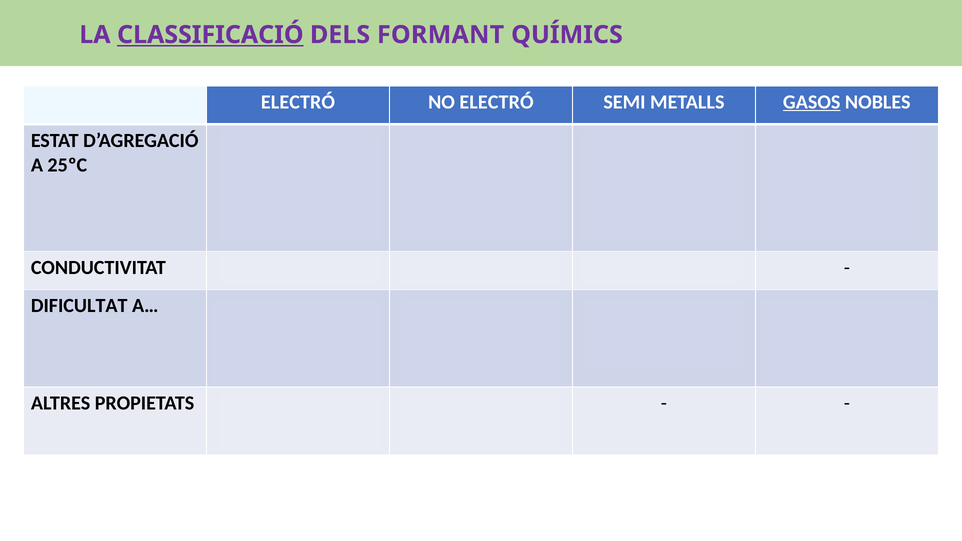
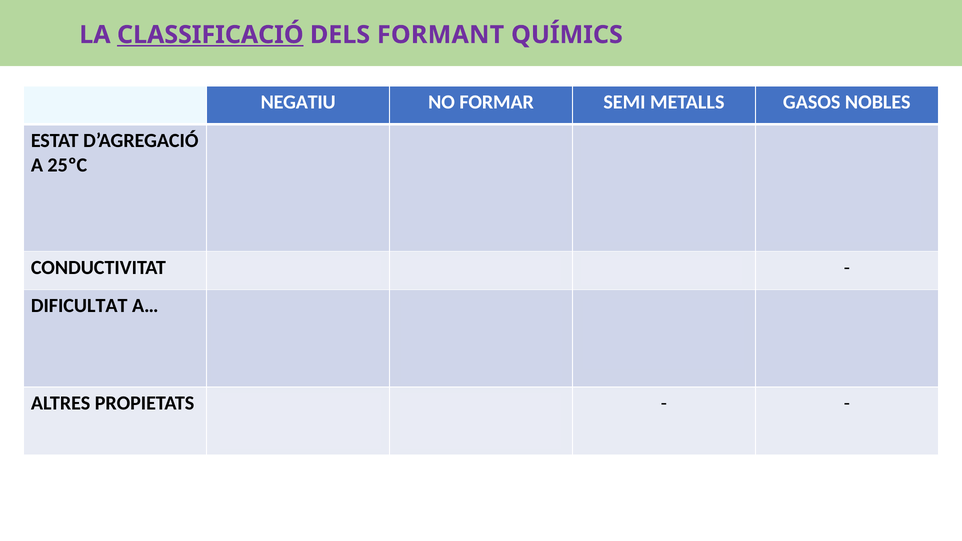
ELECTRÓ: ELECTRÓ -> NEGATIU (298, 102)
NO ELECTRÓ: ELECTRÓ -> FORMAR (497, 102)
GASOS underline: present -> none (812, 102)
